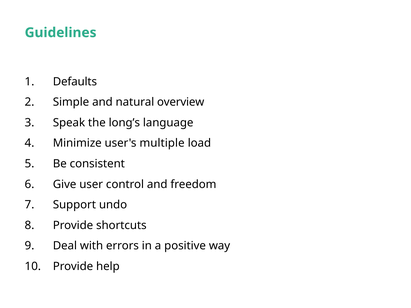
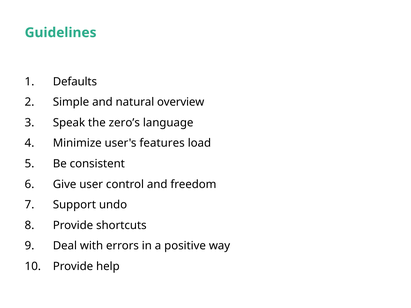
long’s: long’s -> zero’s (124, 123)
multiple: multiple -> features (162, 143)
